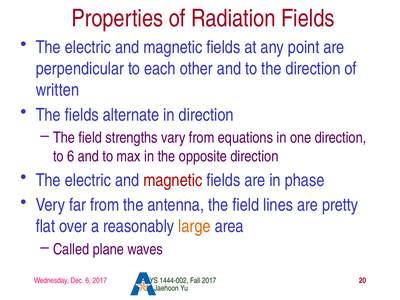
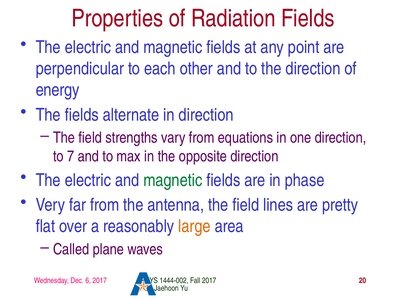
written: written -> energy (58, 90)
to 6: 6 -> 7 (71, 156)
magnetic colour: red -> green (173, 180)
